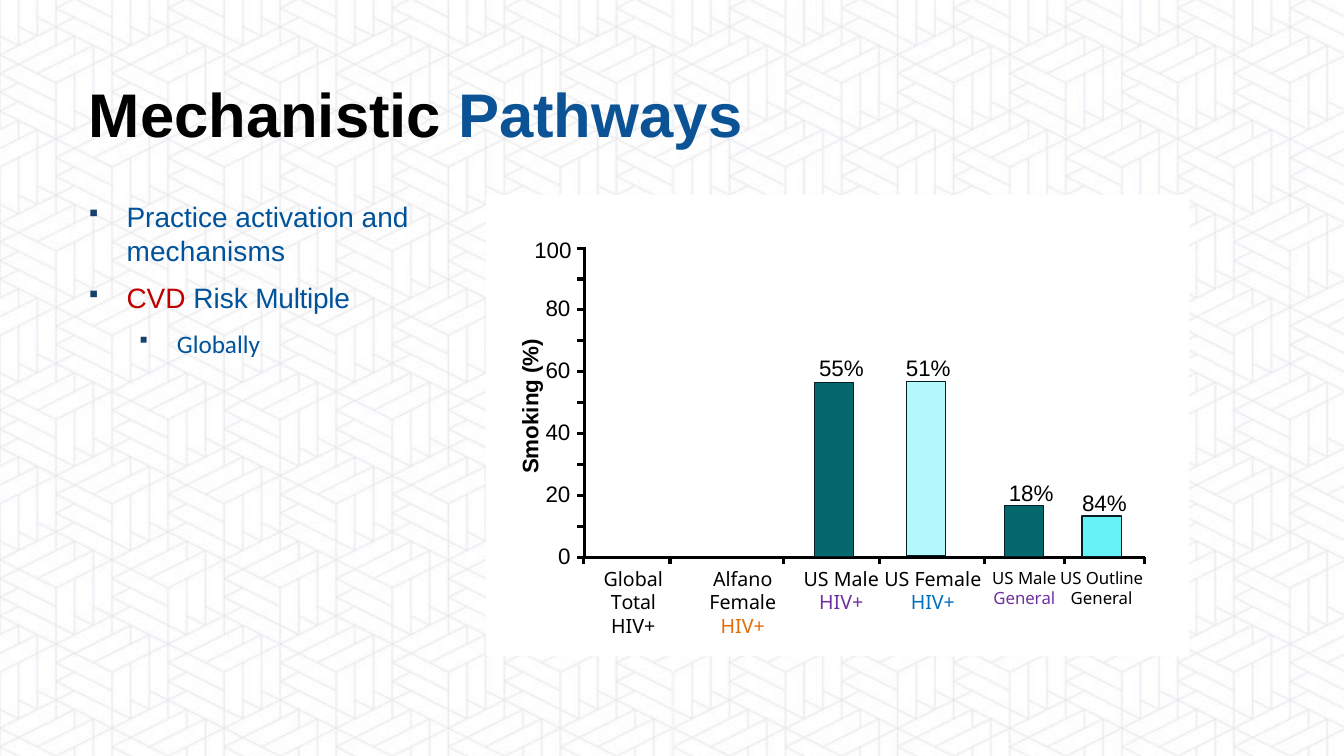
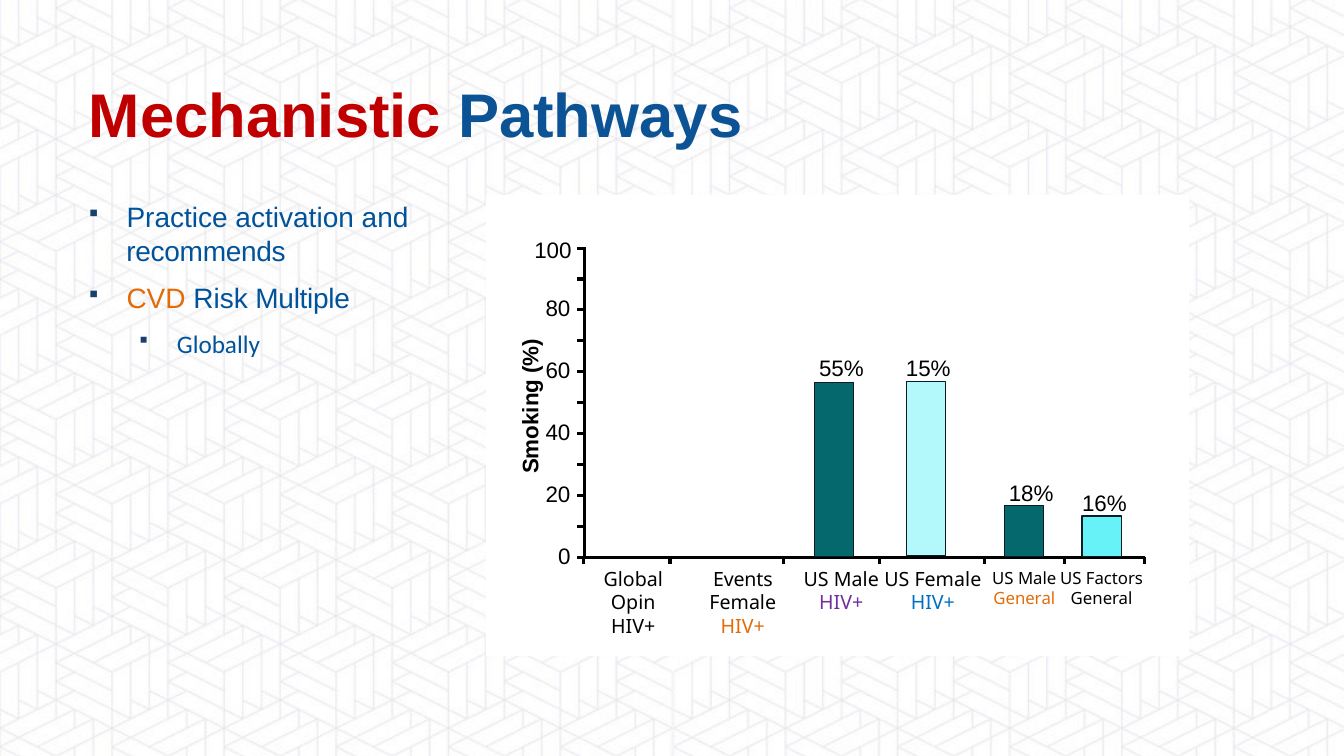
Mechanistic colour: black -> red (265, 117)
mechanisms: mechanisms -> recommends (206, 252)
CVD colour: red -> orange (156, 300)
51%: 51% -> 15% (928, 369)
84%: 84% -> 16% (1104, 504)
Alfano: Alfano -> Events (743, 580)
Outline: Outline -> Factors (1114, 579)
General colour: purple -> orange (1024, 599)
Total: Total -> Opin (633, 604)
